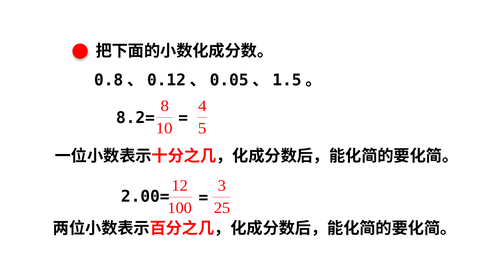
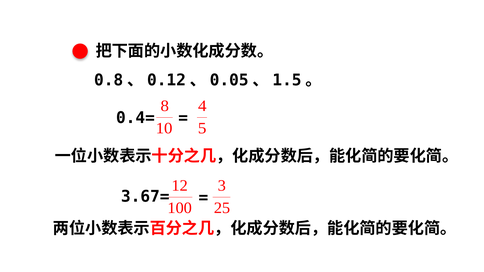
8.2=: 8.2= -> 0.4= (135, 118)
2.00=: 2.00= -> 3.67= (145, 197)
